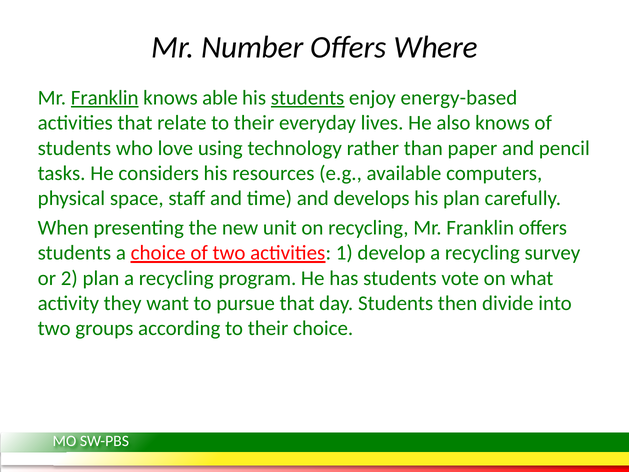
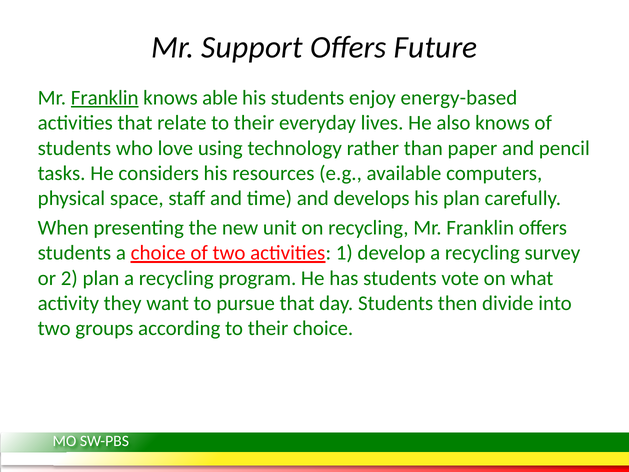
Number: Number -> Support (252, 48)
Where: Where -> Future (436, 48)
students underline: present -> none (308, 98)
